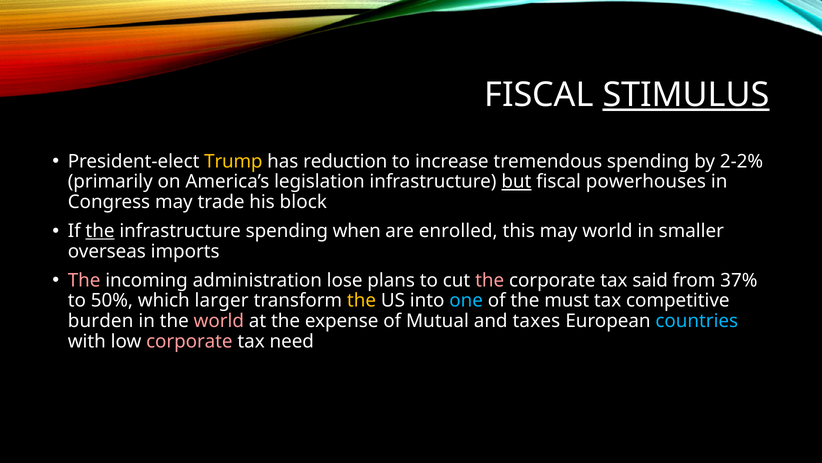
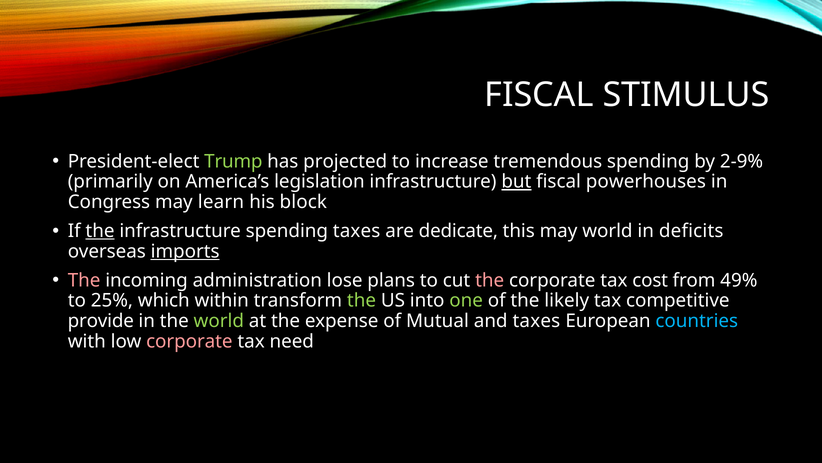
STIMULUS underline: present -> none (686, 95)
Trump colour: yellow -> light green (233, 161)
reduction: reduction -> projected (345, 161)
2-2%: 2-2% -> 2-9% (742, 161)
trade: trade -> learn (221, 202)
spending when: when -> taxes (357, 231)
enrolled: enrolled -> dedicate (458, 231)
smaller: smaller -> deficits (691, 231)
imports underline: none -> present (185, 251)
said: said -> cost (650, 280)
37%: 37% -> 49% (739, 280)
50%: 50% -> 25% (112, 300)
larger: larger -> within (222, 300)
the colour: yellow -> light green (362, 300)
one colour: light blue -> light green (466, 300)
must: must -> likely (567, 300)
burden: burden -> provide (101, 321)
world colour: pink -> light green (219, 321)
